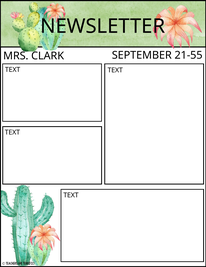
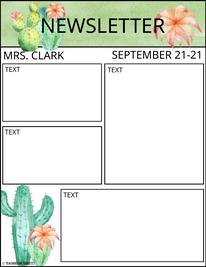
21-55: 21-55 -> 21-21 (189, 55)
